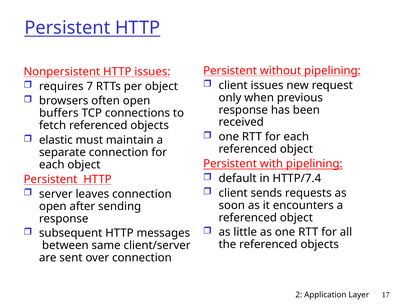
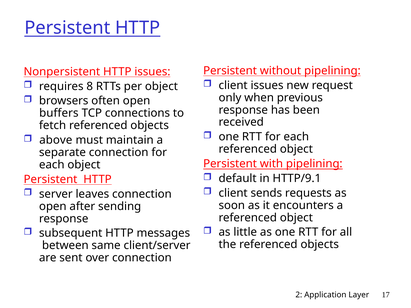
7: 7 -> 8 (90, 86)
elastic: elastic -> above (56, 140)
HTTP/7.4: HTTP/7.4 -> HTTP/9.1 (297, 178)
